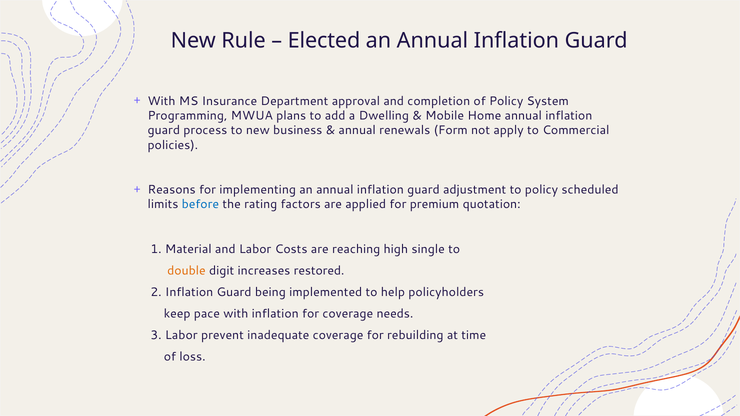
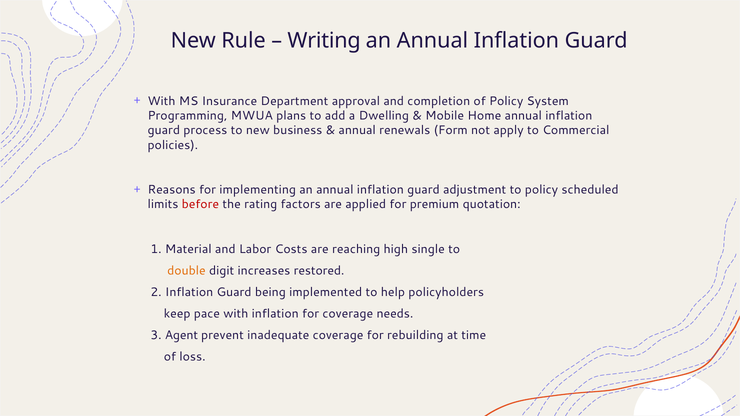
Elected: Elected -> Writing (324, 41)
before colour: blue -> red (200, 205)
3 Labor: Labor -> Agent (181, 336)
